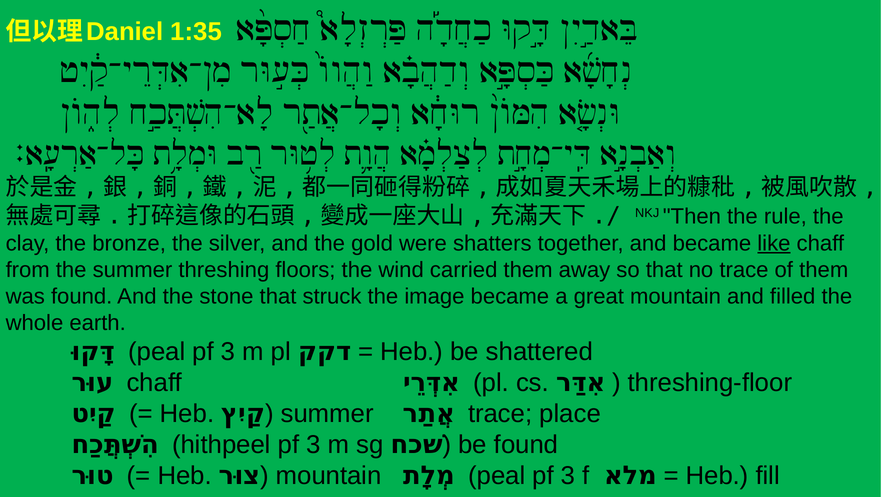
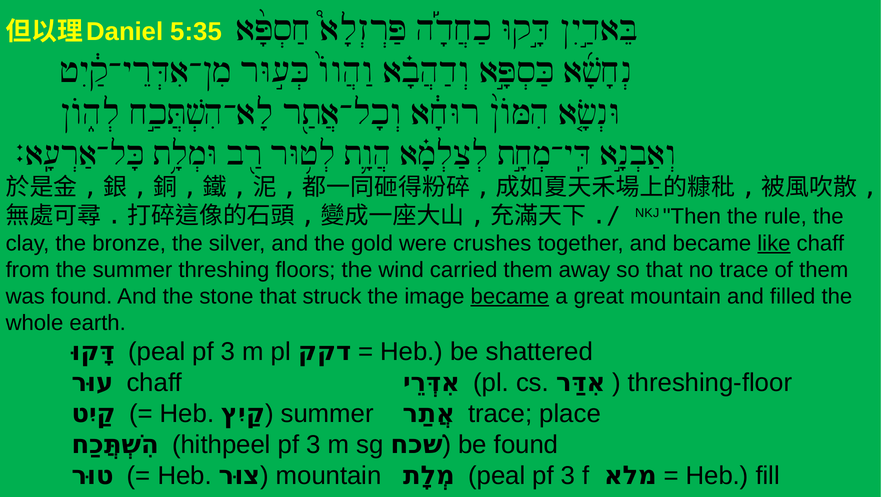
1:35: 1:35 -> 5:35 (196, 32)
shatters: shatters -> crushes (492, 243)
became underline: none -> present (510, 296)
